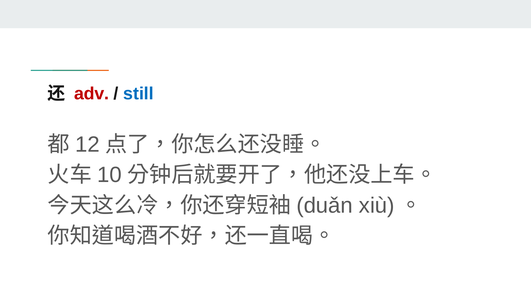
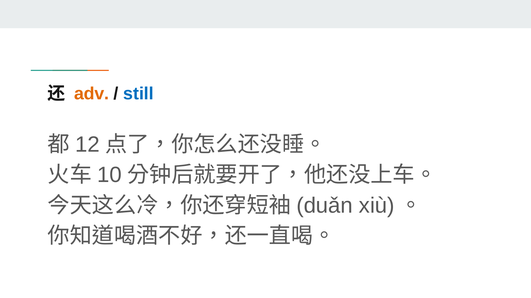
adv colour: red -> orange (92, 94)
